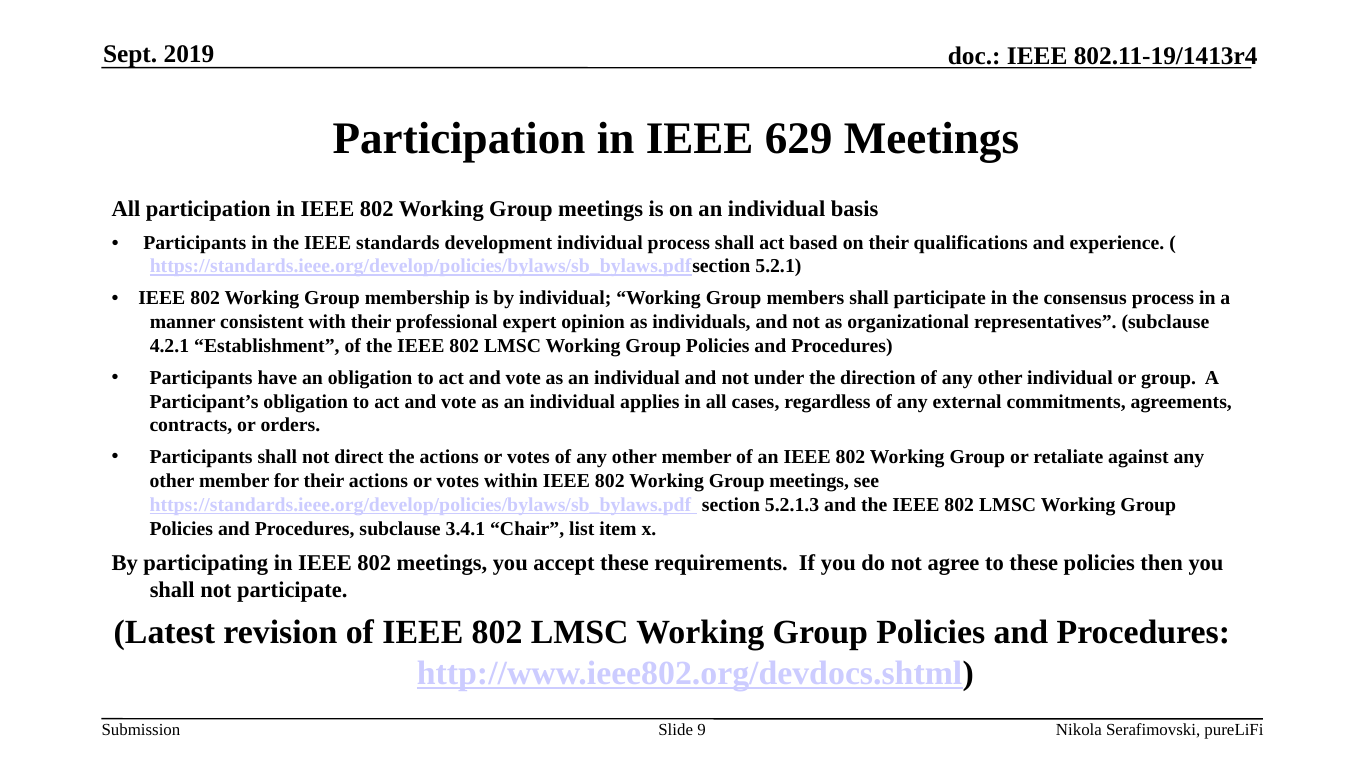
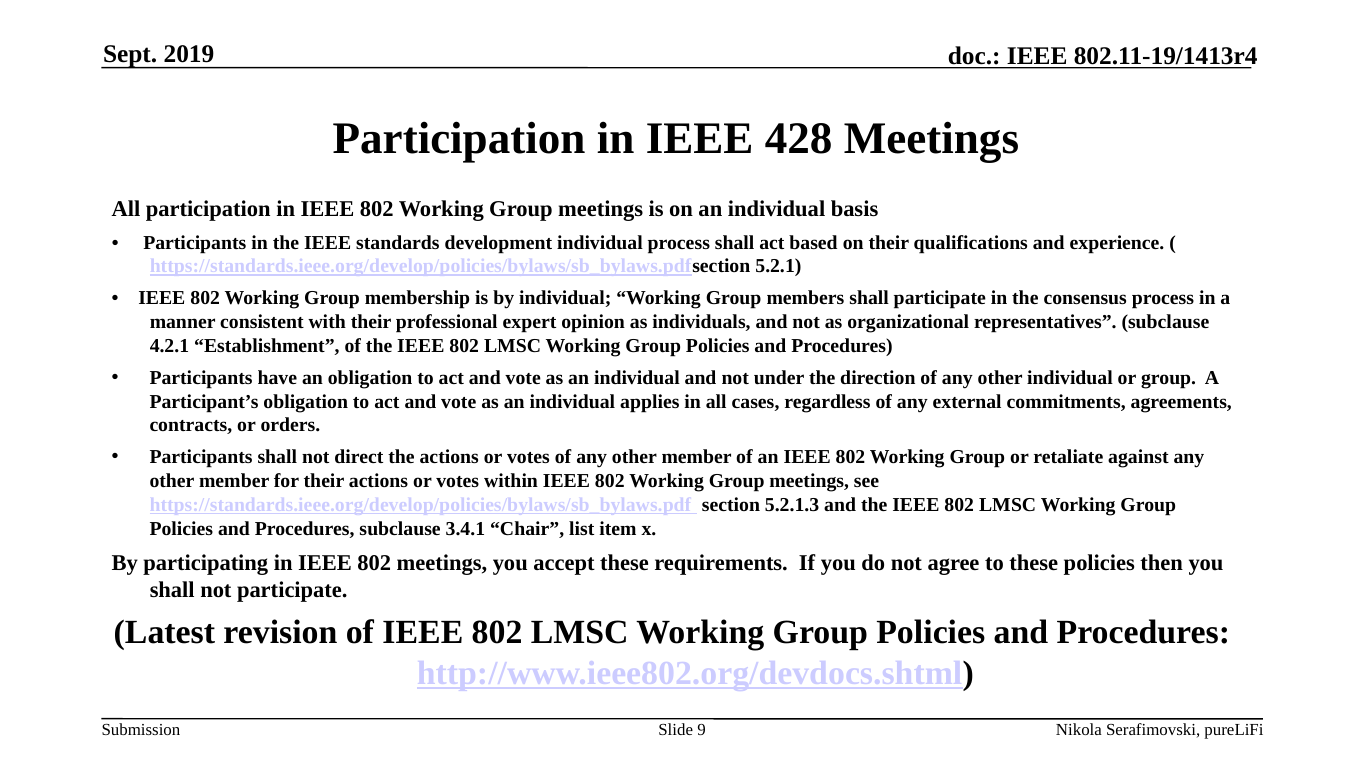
629: 629 -> 428 (799, 138)
